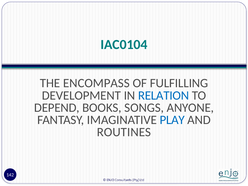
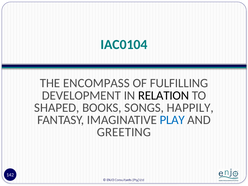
RELATION colour: blue -> black (164, 95)
DEPEND: DEPEND -> SHAPED (57, 108)
ANYONE: ANYONE -> HAPPILY (190, 108)
ROUTINES: ROUTINES -> GREETING (124, 132)
